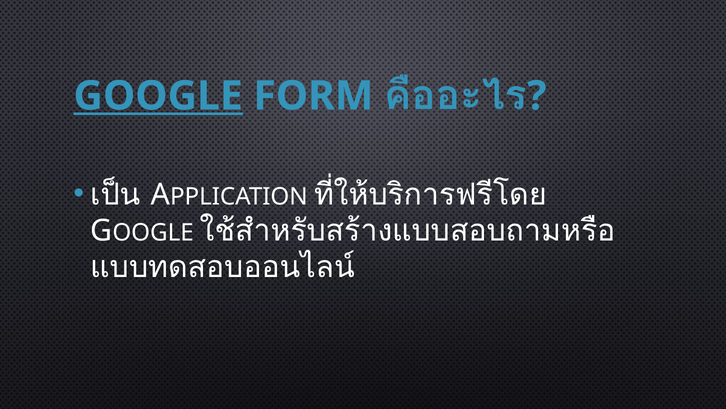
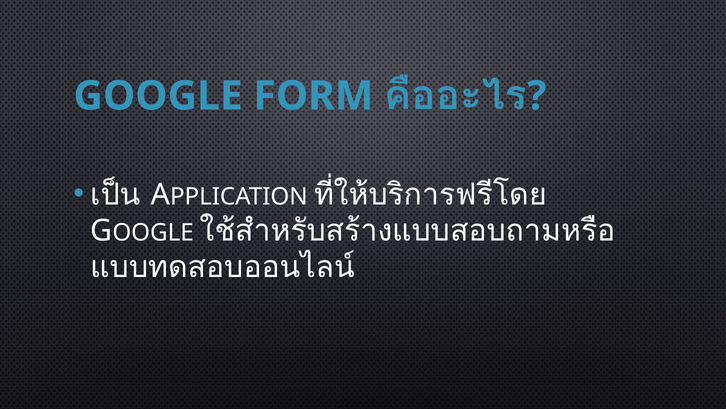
GOOGLE underline: present -> none (158, 96)
